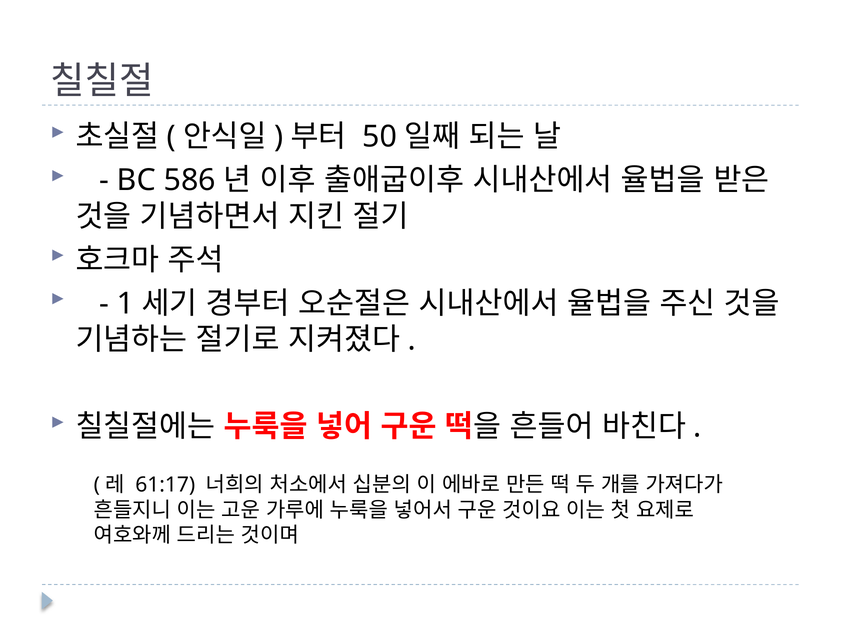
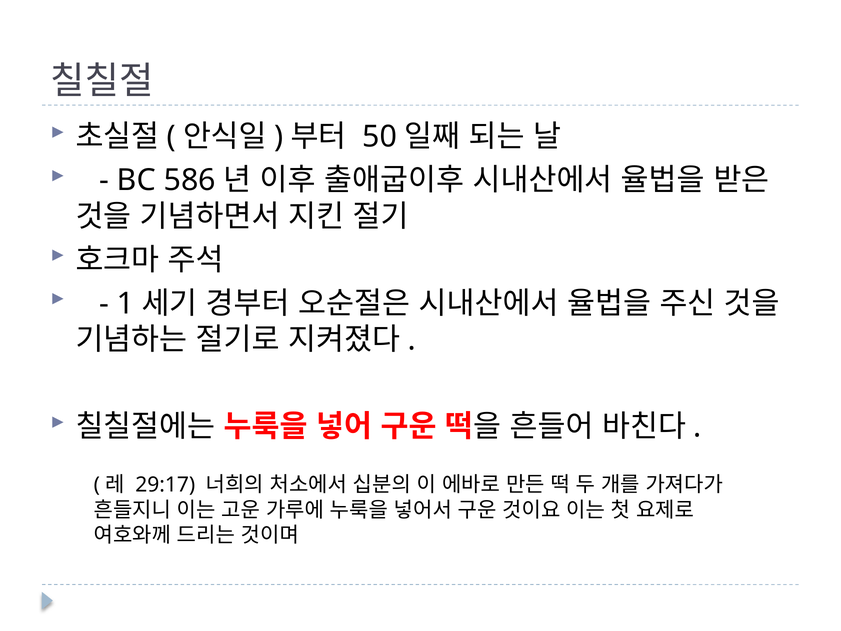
61:17: 61:17 -> 29:17 (165, 485)
